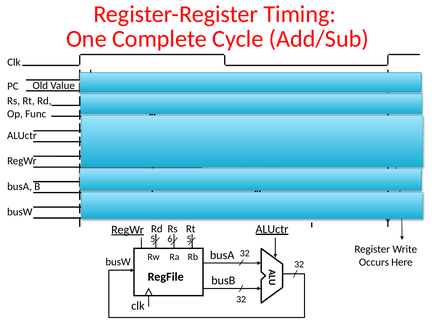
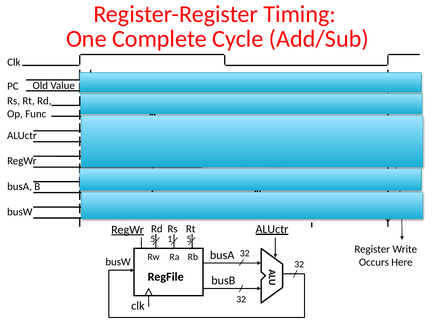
6: 6 -> 1 (170, 238)
